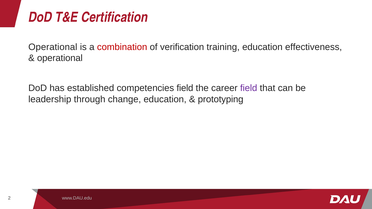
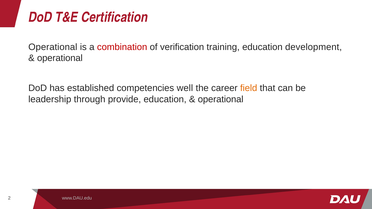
effectiveness: effectiveness -> development (314, 47)
competencies field: field -> well (185, 88)
field colour: purple -> orange (249, 88)
change: change -> provide (124, 99)
prototyping: prototyping -> operational (221, 99)
